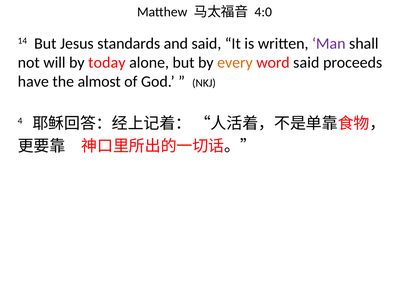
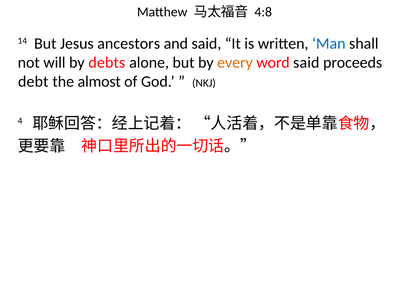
4:0: 4:0 -> 4:8 (263, 12)
standards: standards -> ancestors (129, 43)
Man colour: purple -> blue (329, 43)
today: today -> debts (107, 62)
have: have -> debt (33, 82)
